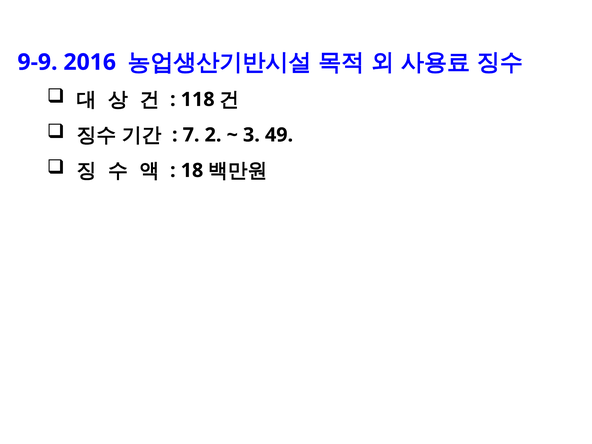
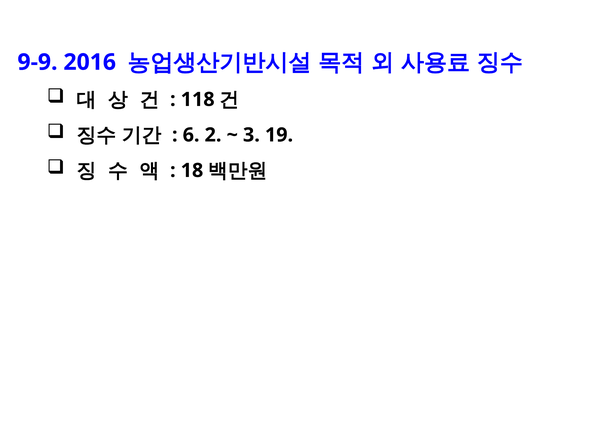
7: 7 -> 6 (191, 135)
49: 49 -> 19 (279, 135)
